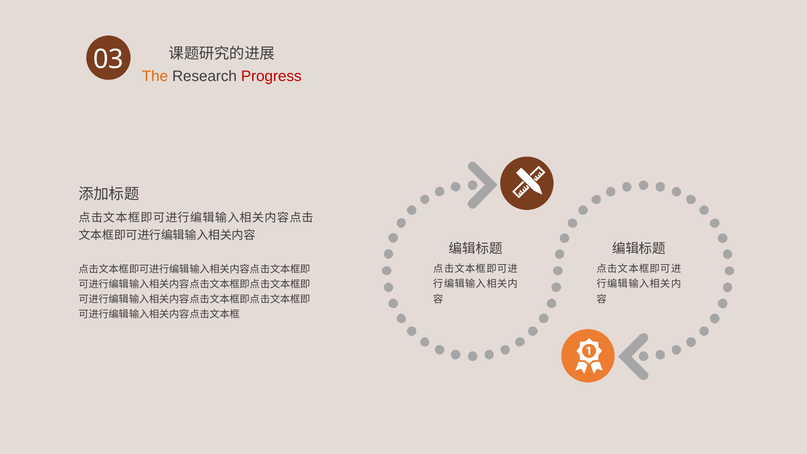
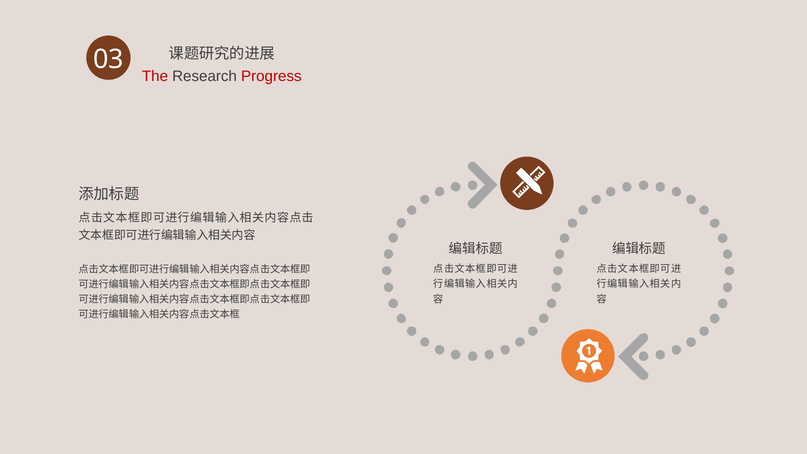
The colour: orange -> red (155, 76)
